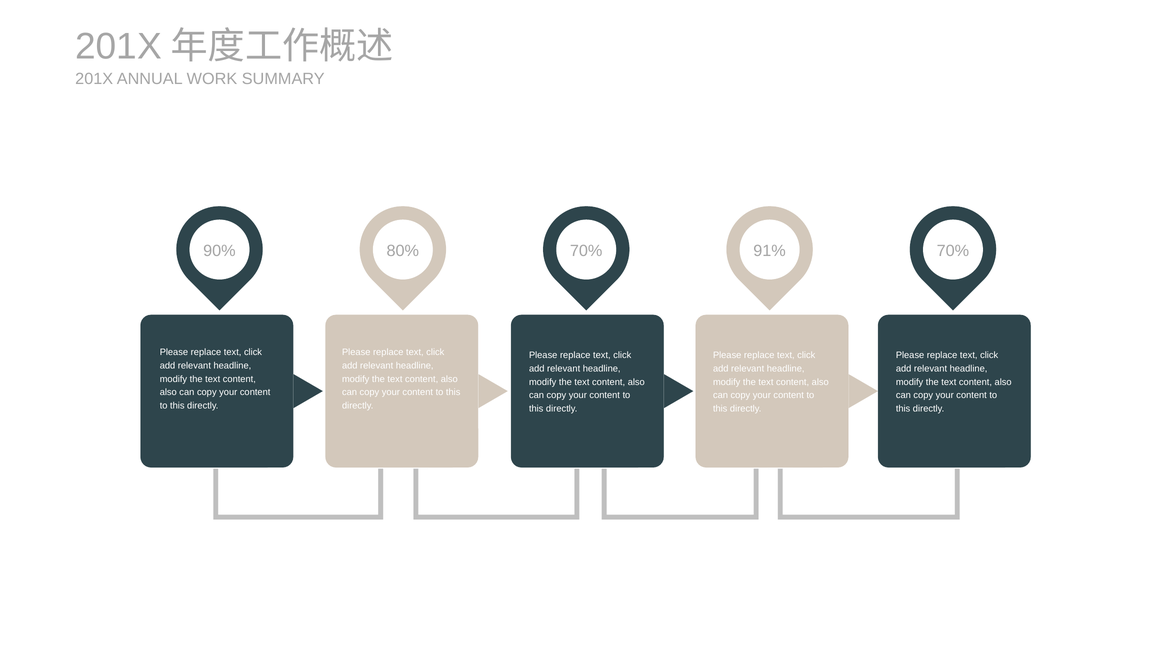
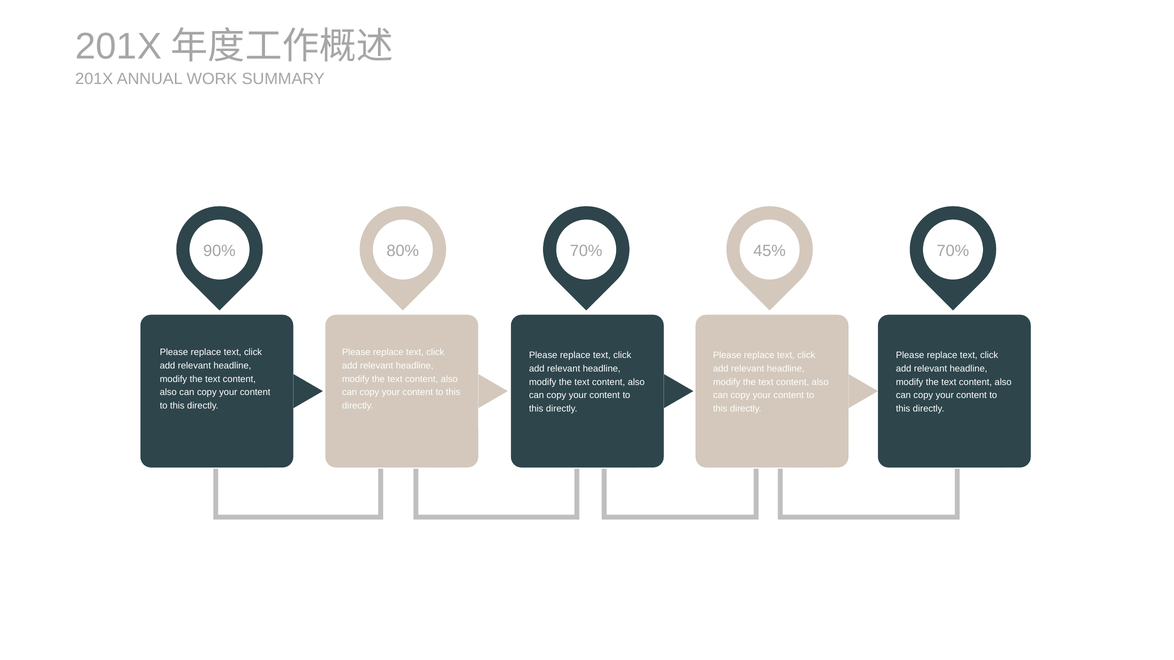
91%: 91% -> 45% (770, 251)
